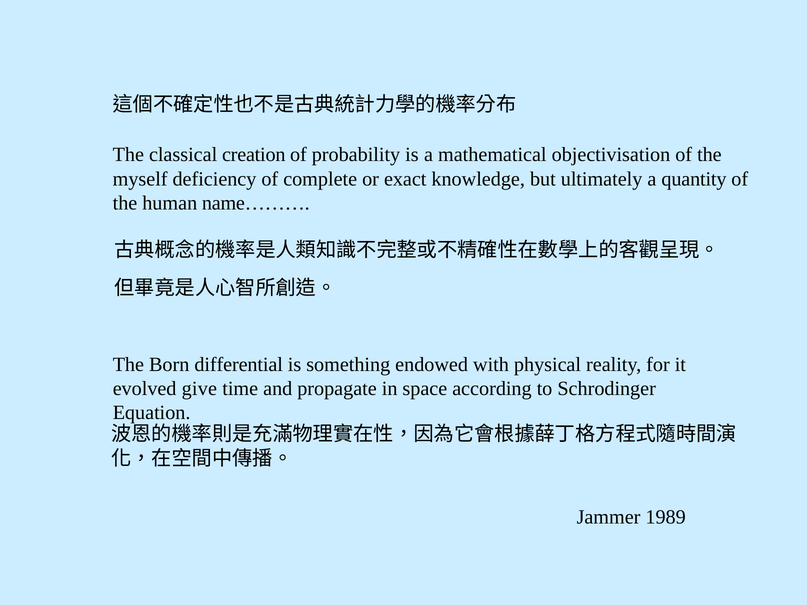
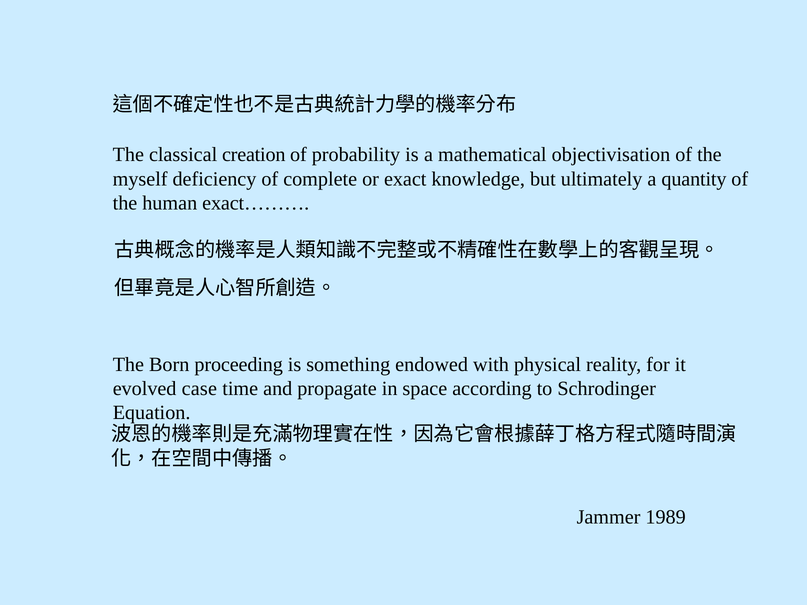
name………: name……… -> exact……… (256, 203)
differential: differential -> proceeding (239, 365)
give: give -> case (199, 389)
